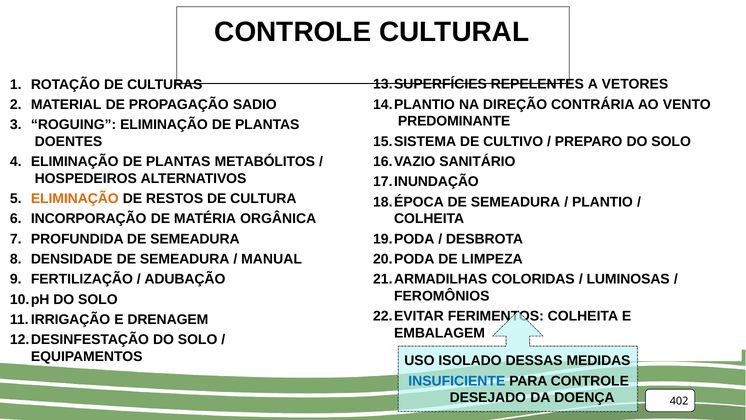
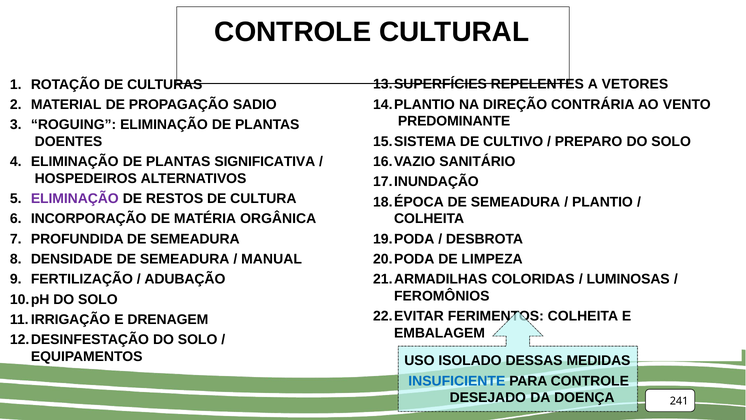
METABÓLITOS: METABÓLITOS -> SIGNIFICATIVA (265, 162)
ELIMINAÇÃO colour: orange -> purple (75, 198)
402: 402 -> 241 (679, 401)
